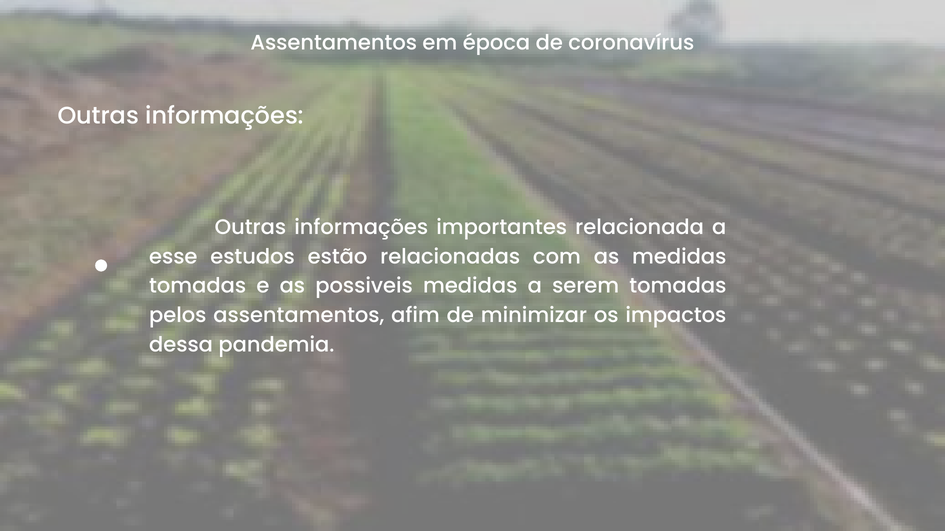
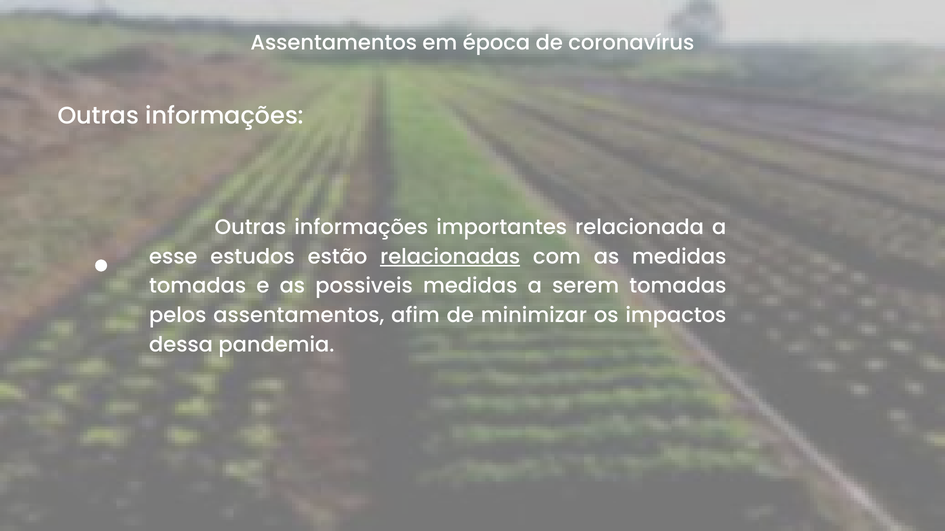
relacionadas underline: none -> present (450, 257)
